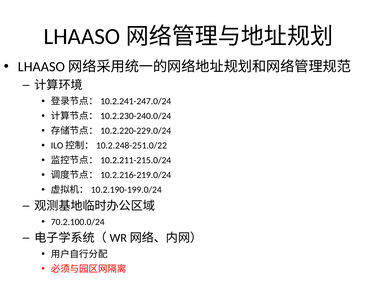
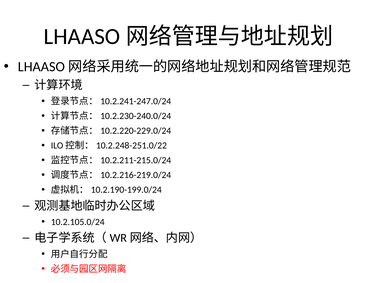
70.2.100.0/24: 70.2.100.0/24 -> 10.2.105.0/24 (78, 222)
